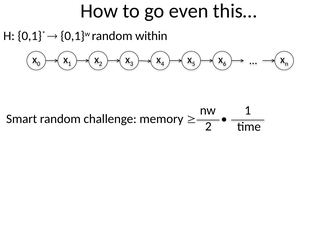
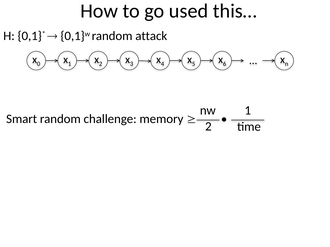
even: even -> used (189, 11)
within: within -> attack (151, 36)
